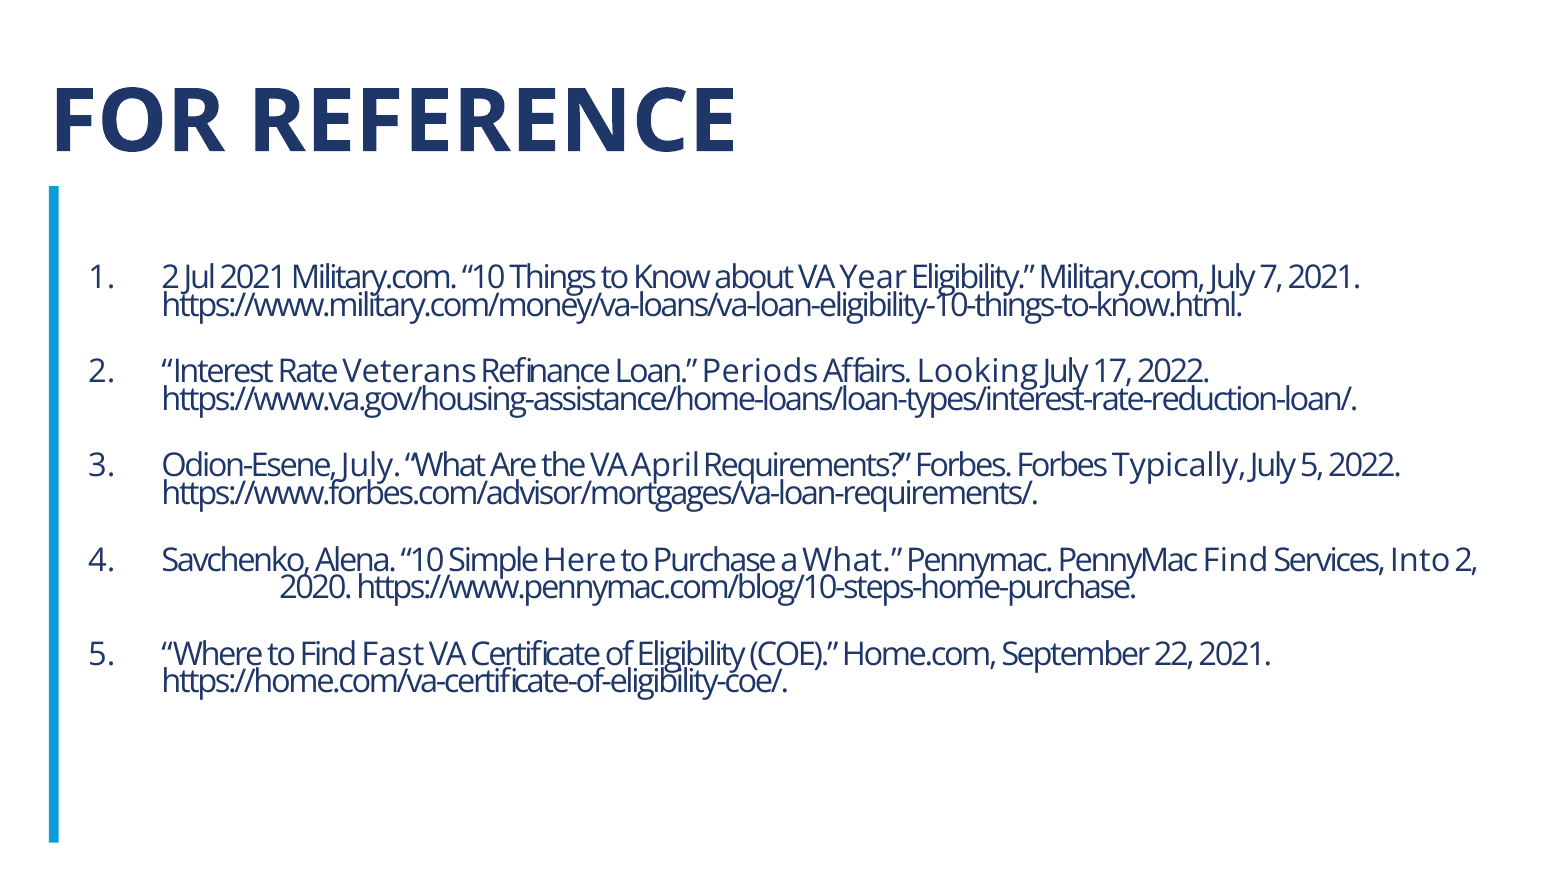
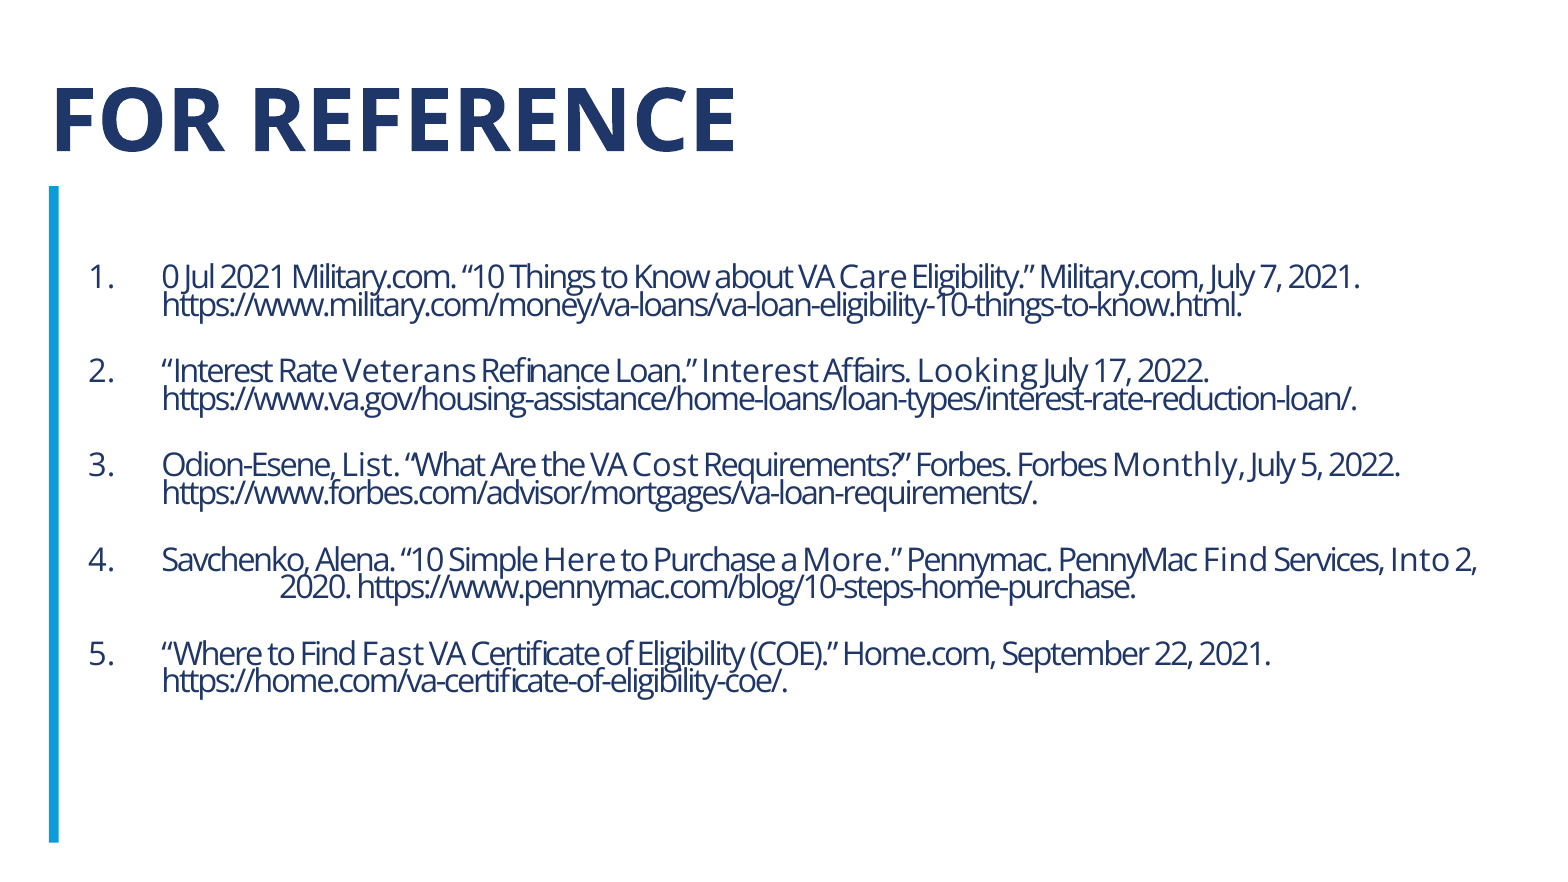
2: 2 -> 0 (171, 278)
Year: Year -> Care (873, 278)
Loan Periods: Periods -> Interest (760, 372)
Odion-Esene July: July -> List (371, 466)
April: April -> Cost (665, 466)
Typically: Typically -> Monthly (1179, 466)
a What: What -> More (852, 560)
